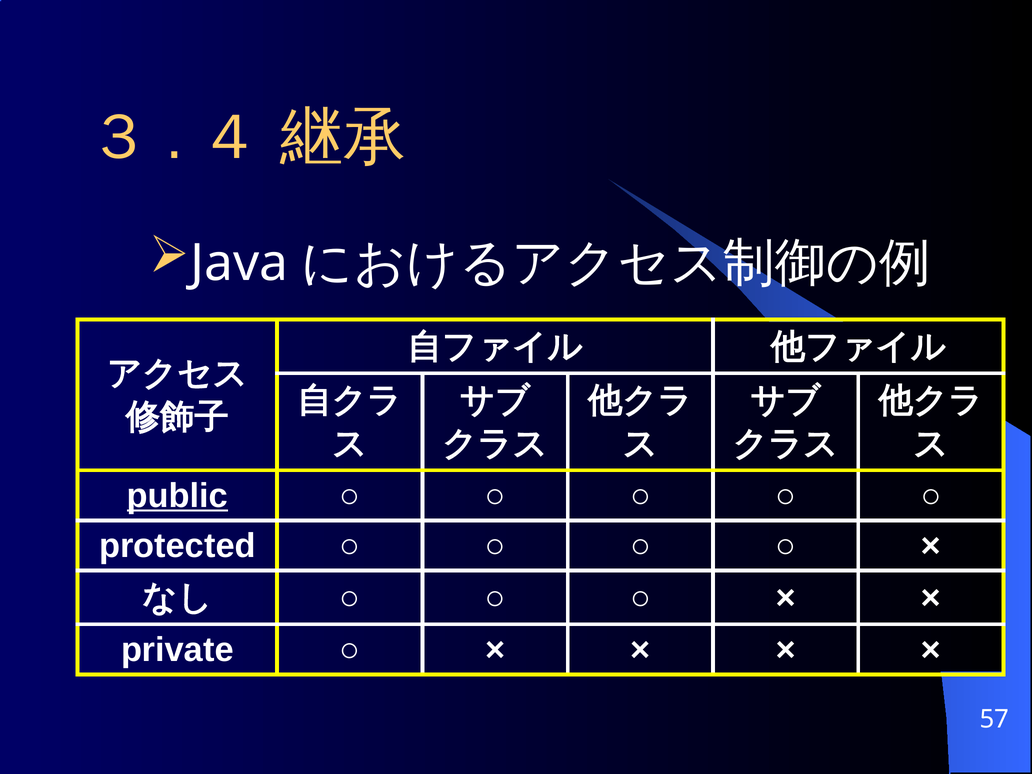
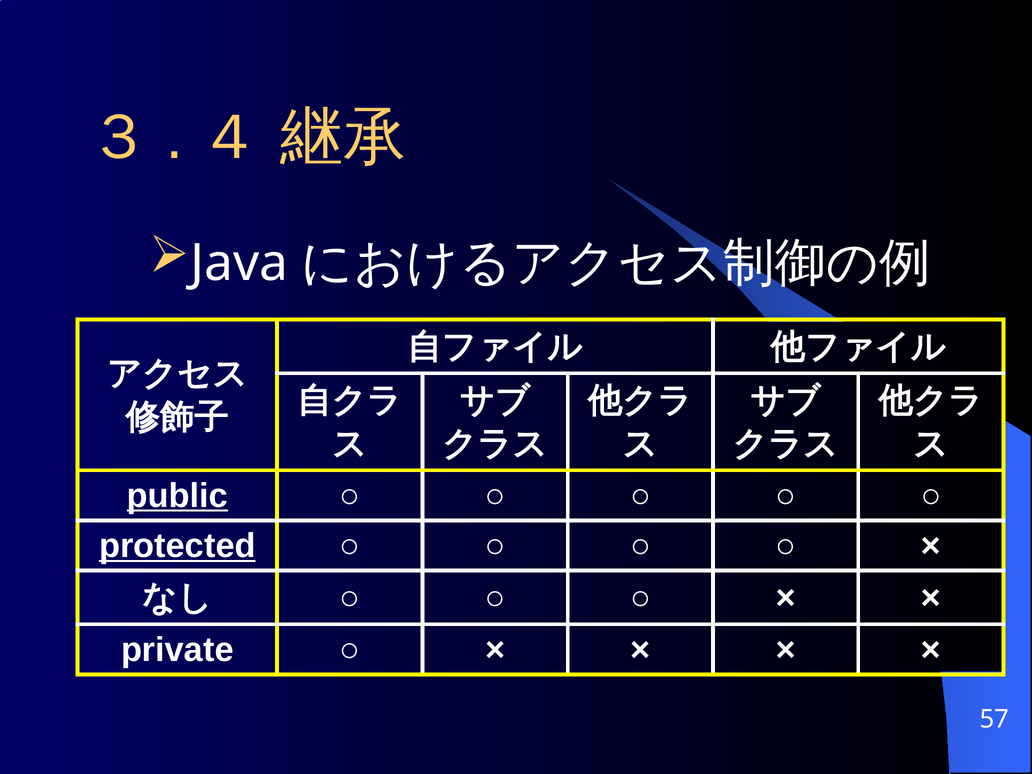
protected underline: none -> present (177, 546)
